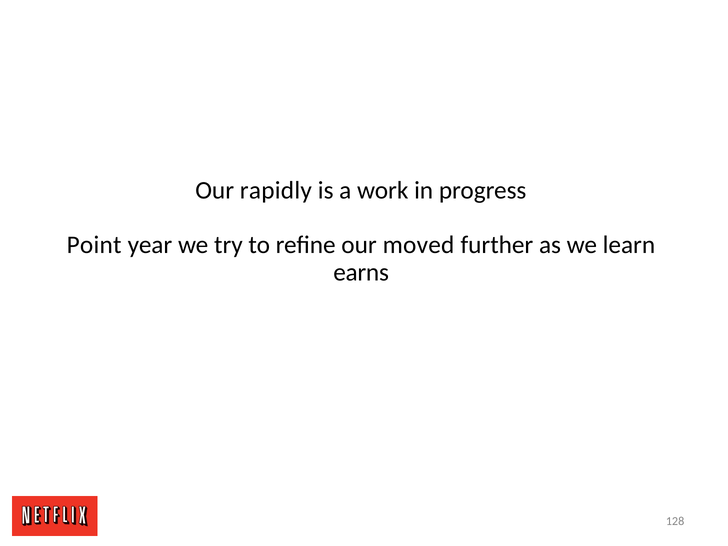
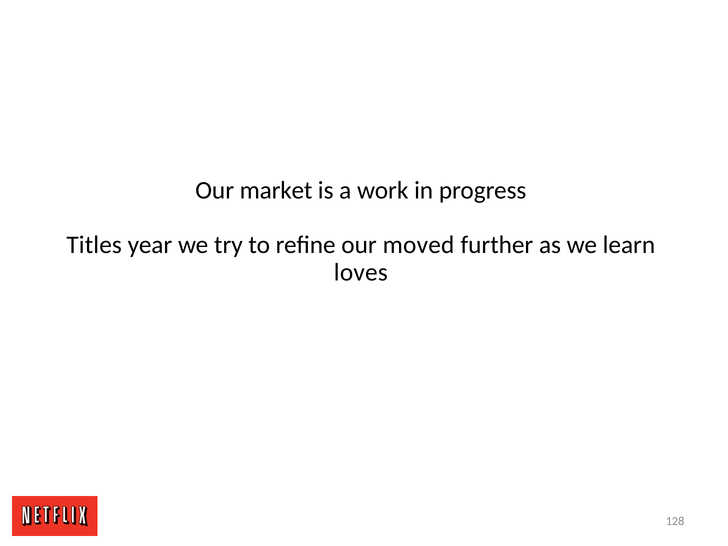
rapidly: rapidly -> market (276, 190)
Point: Point -> Titles (94, 245)
earns: earns -> loves (361, 272)
